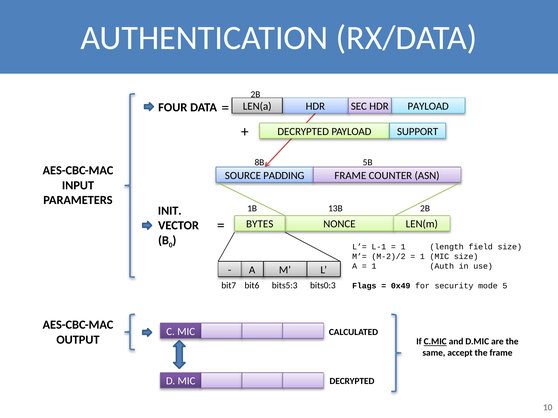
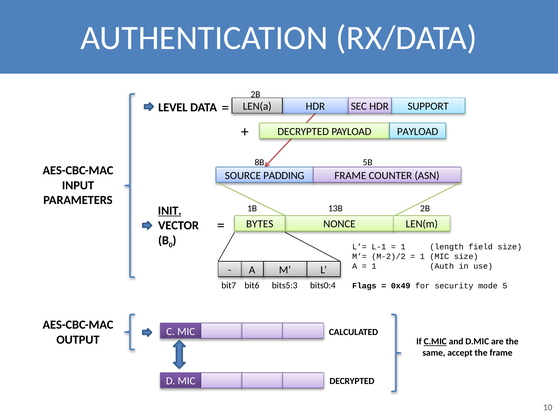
PAYLOAD: PAYLOAD -> SUPPORT (428, 106)
FOUR: FOUR -> LEVEL (173, 108)
PAYLOAD SUPPORT: SUPPORT -> PAYLOAD (418, 132)
INIT underline: none -> present (170, 211)
bits0:3: bits0:3 -> bits0:4 (323, 286)
